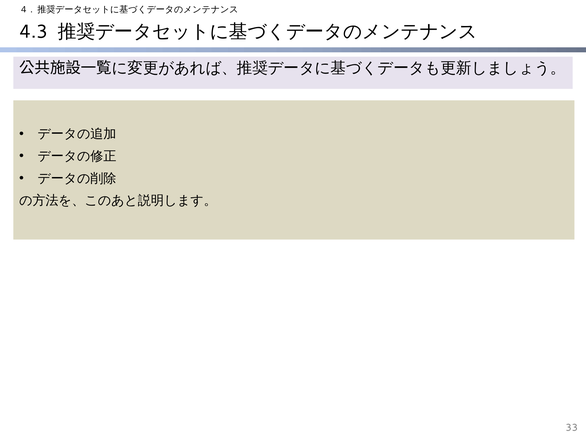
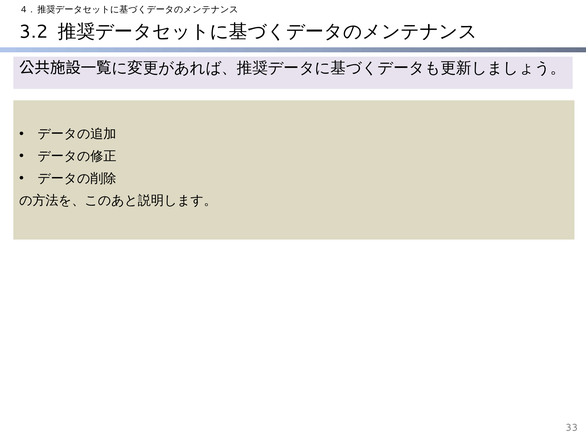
4.3: 4.3 -> 3.2 (34, 32)
